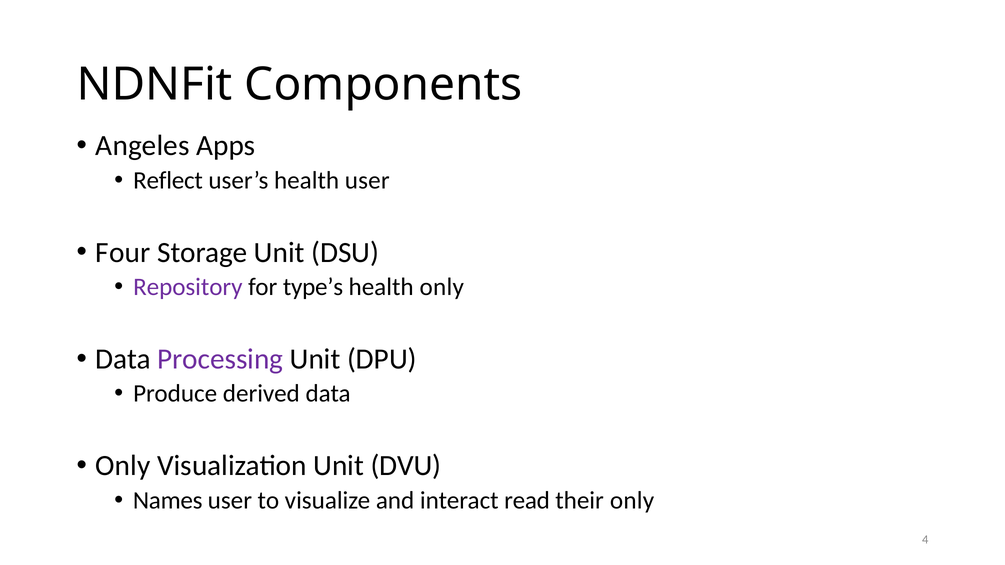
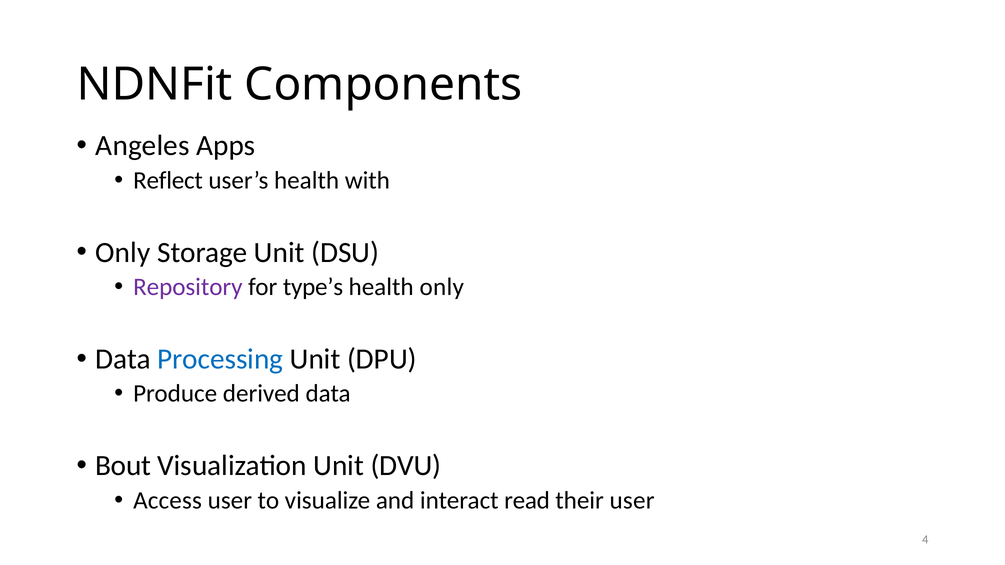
health user: user -> with (367, 180)
Four: Four -> Only (123, 253)
Processing colour: purple -> blue (220, 359)
Only: Only -> Bout (123, 466)
Names: Names -> Access (167, 501)
their only: only -> user (632, 501)
